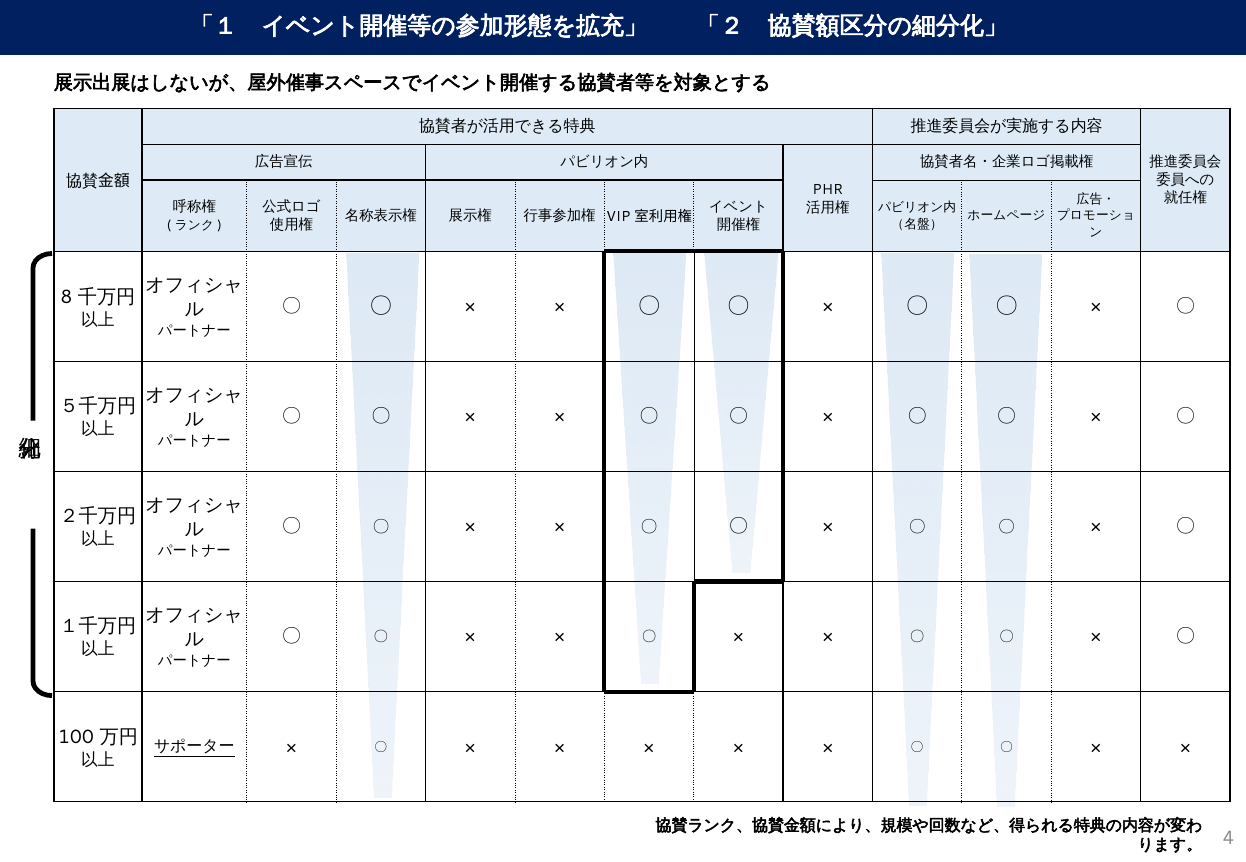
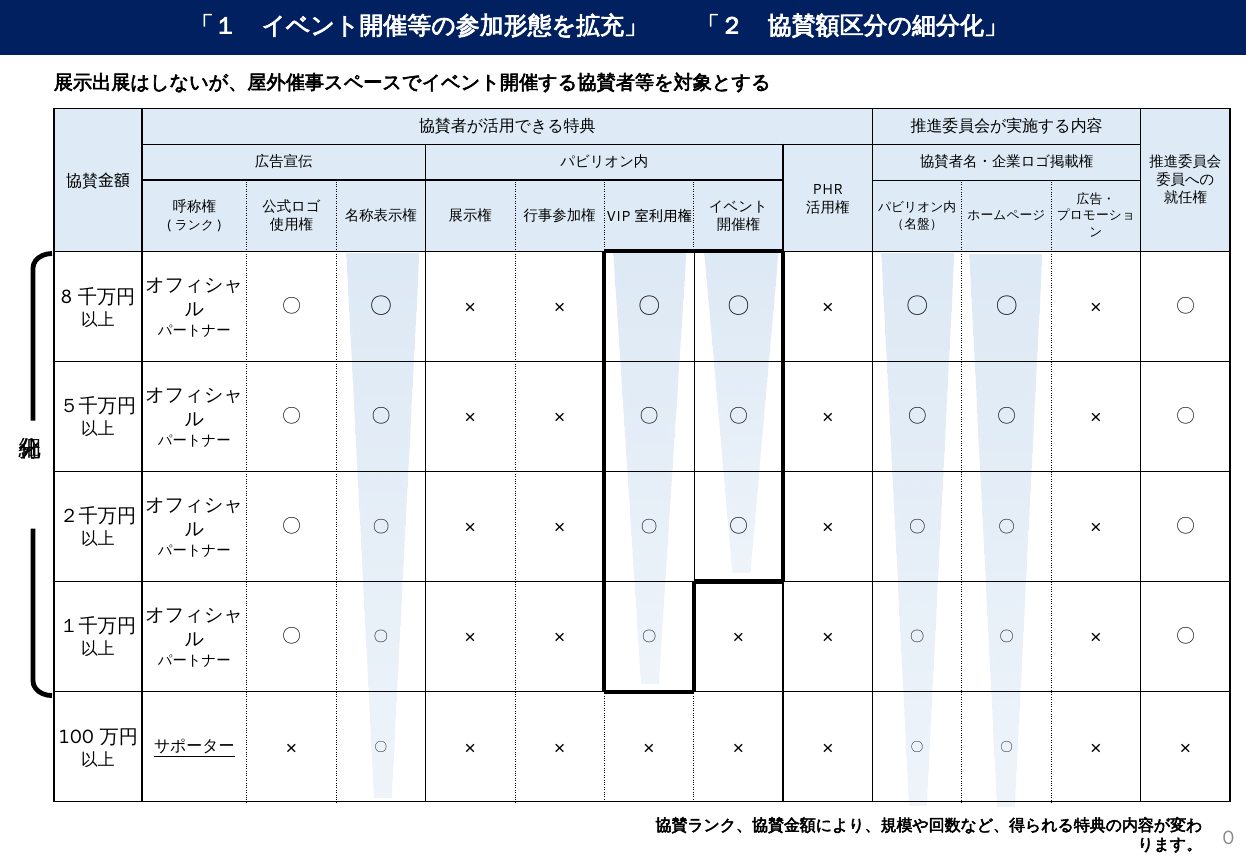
4: 4 -> 0 (1228, 839)
